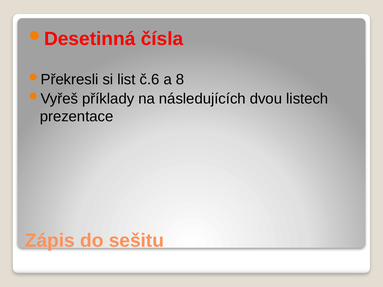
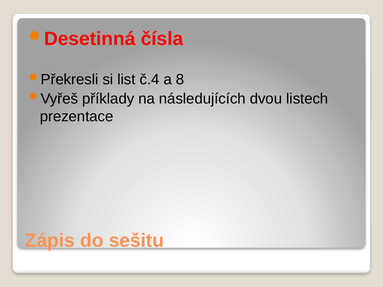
č.6: č.6 -> č.4 (150, 80)
